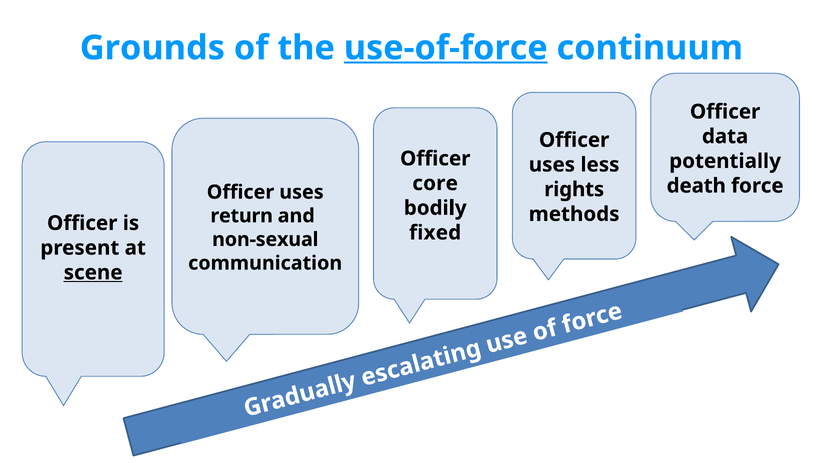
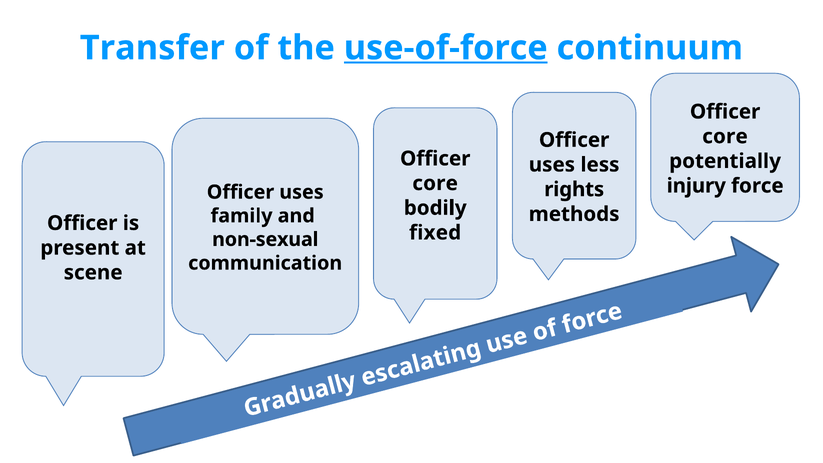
Grounds: Grounds -> Transfer (152, 48)
data: data -> core (725, 136)
death: death -> injury (696, 186)
return: return -> family (242, 216)
scene underline: present -> none (93, 273)
